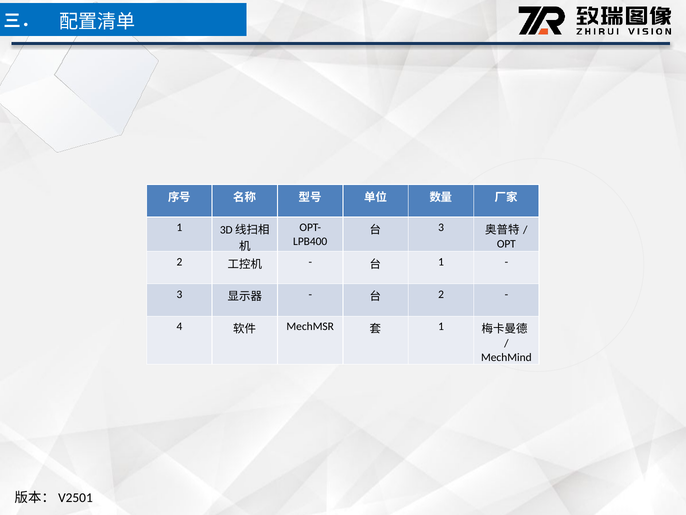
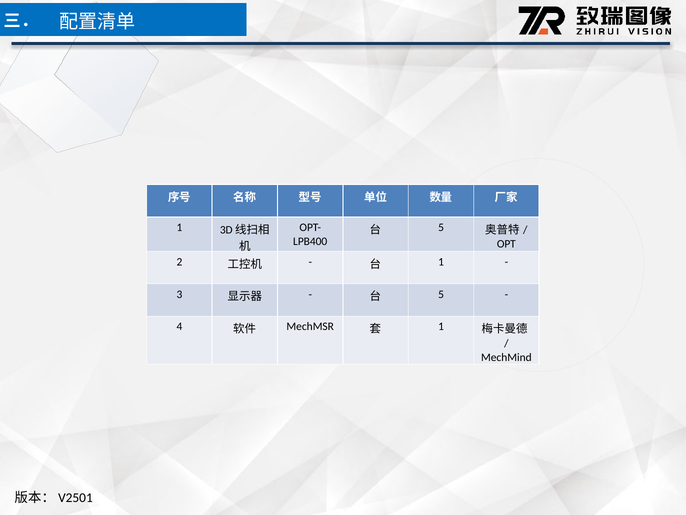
3: 3 -> 5 (441, 227)
2: 2 -> 5 (441, 294)
